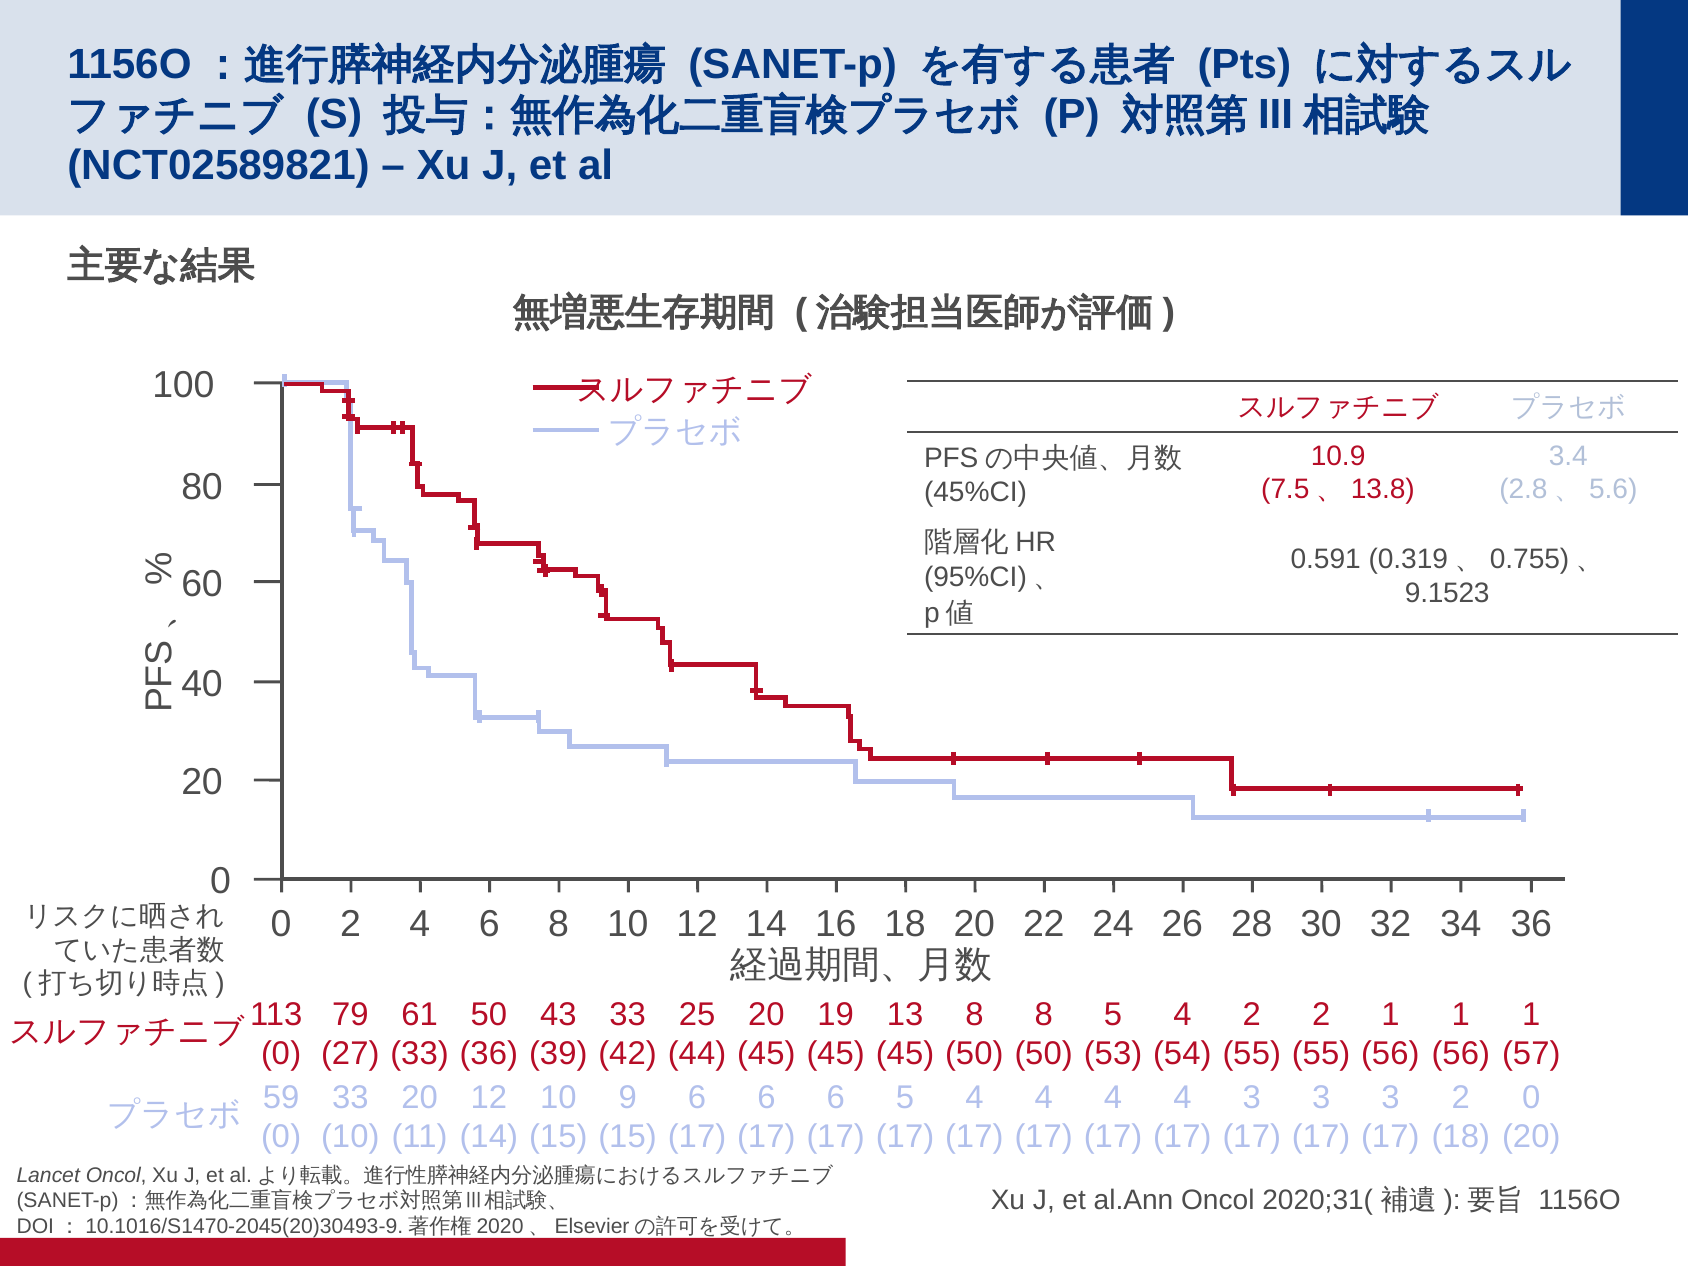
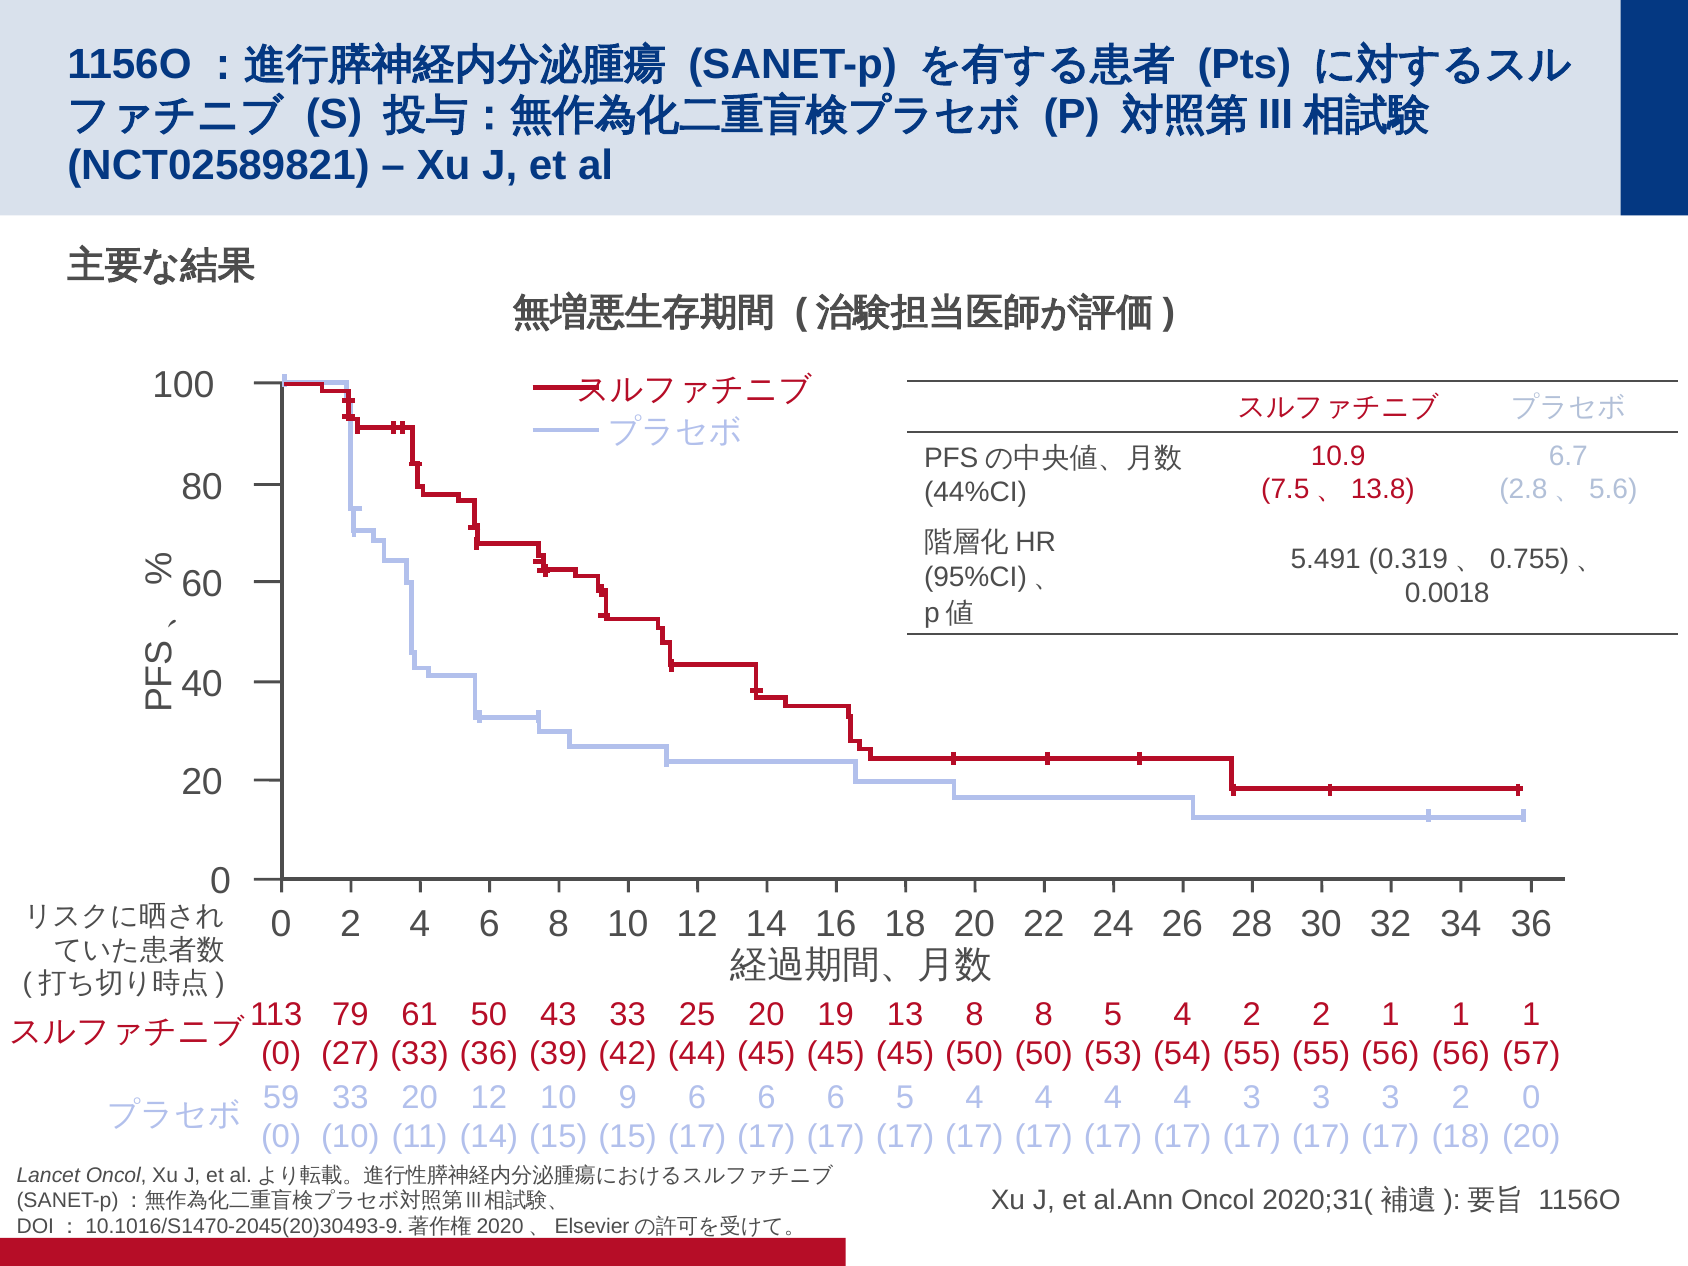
3.4: 3.4 -> 6.7 (1568, 457)
45%CI: 45%CI -> 44%CI (975, 492)
0.591: 0.591 -> 5.491 (1326, 559)
9.1523: 9.1523 -> 0.0018 (1447, 593)
